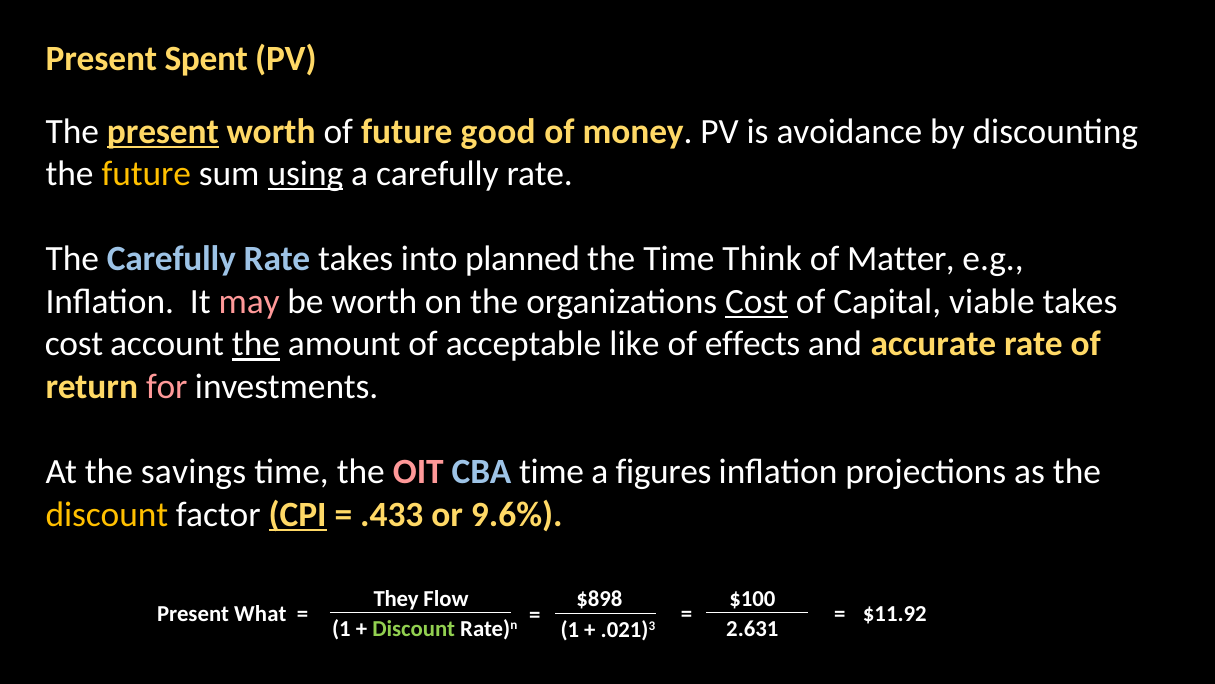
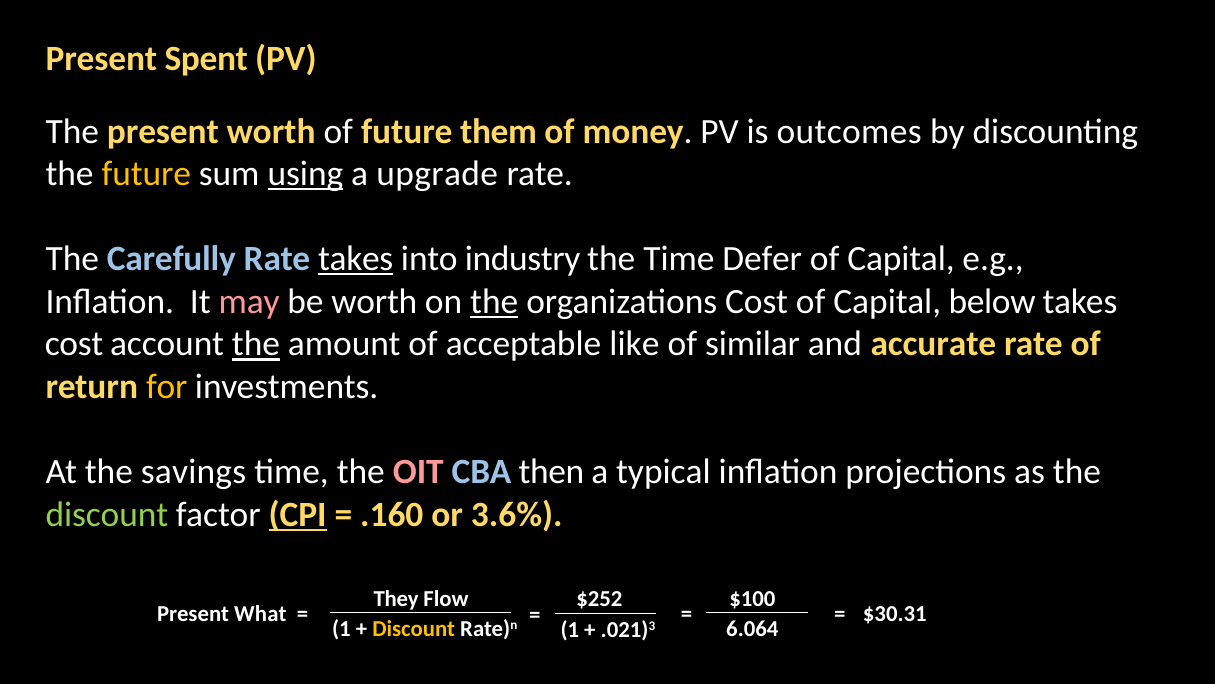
present underline: present -> none (163, 131)
good: good -> them (499, 131)
avoidance: avoidance -> outcomes (849, 131)
a carefully: carefully -> upgrade (437, 174)
takes underline: none -> present (356, 259)
planned: planned -> industry (523, 259)
Think: Think -> Defer (762, 259)
Matter: Matter -> Capital (901, 259)
the underline: none -> present (494, 301)
Cost underline: present -> none (757, 301)
viable: viable -> below (992, 301)
effects: effects -> similar (753, 344)
for colour: pink -> yellow (167, 387)
CBA time: time -> then (552, 472)
figures: figures -> typical (663, 472)
discount colour: yellow -> light green (107, 514)
.433: .433 -> .160 (392, 514)
9.6%: 9.6% -> 3.6% (517, 514)
$898: $898 -> $252 (599, 599)
$11.92: $11.92 -> $30.31 (895, 613)
Discount colour: light green -> yellow (414, 628)
2.631: 2.631 -> 6.064 (752, 628)
